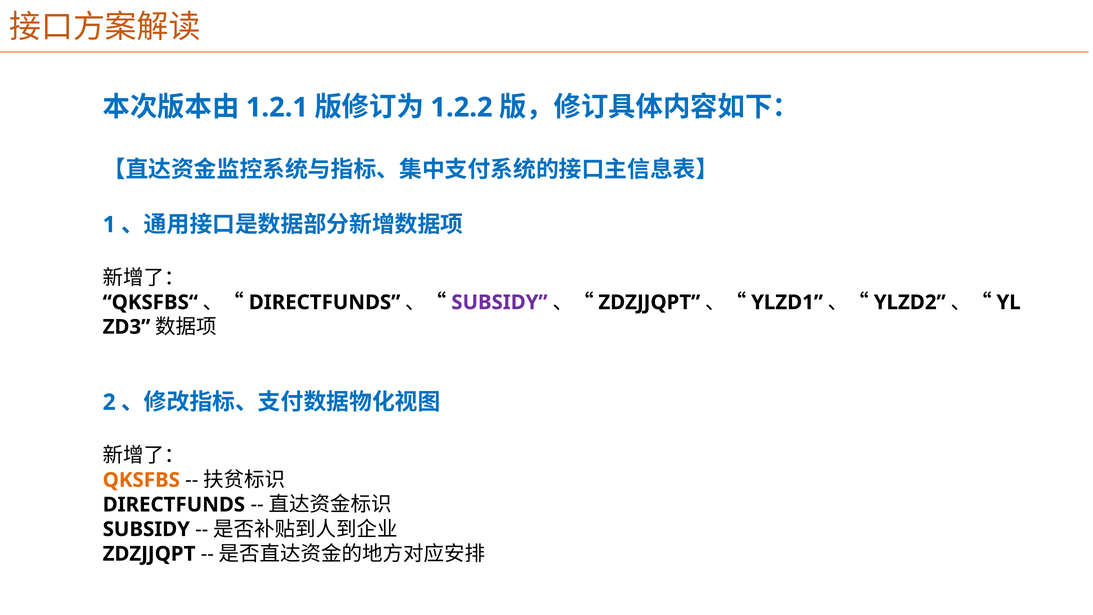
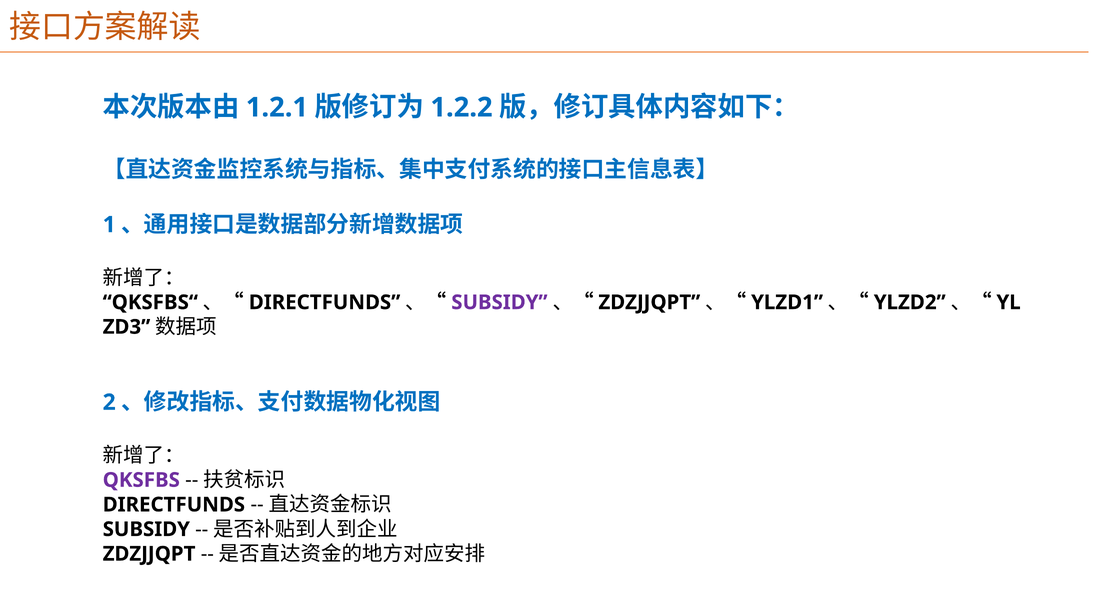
QKSFBS colour: orange -> purple (141, 480)
